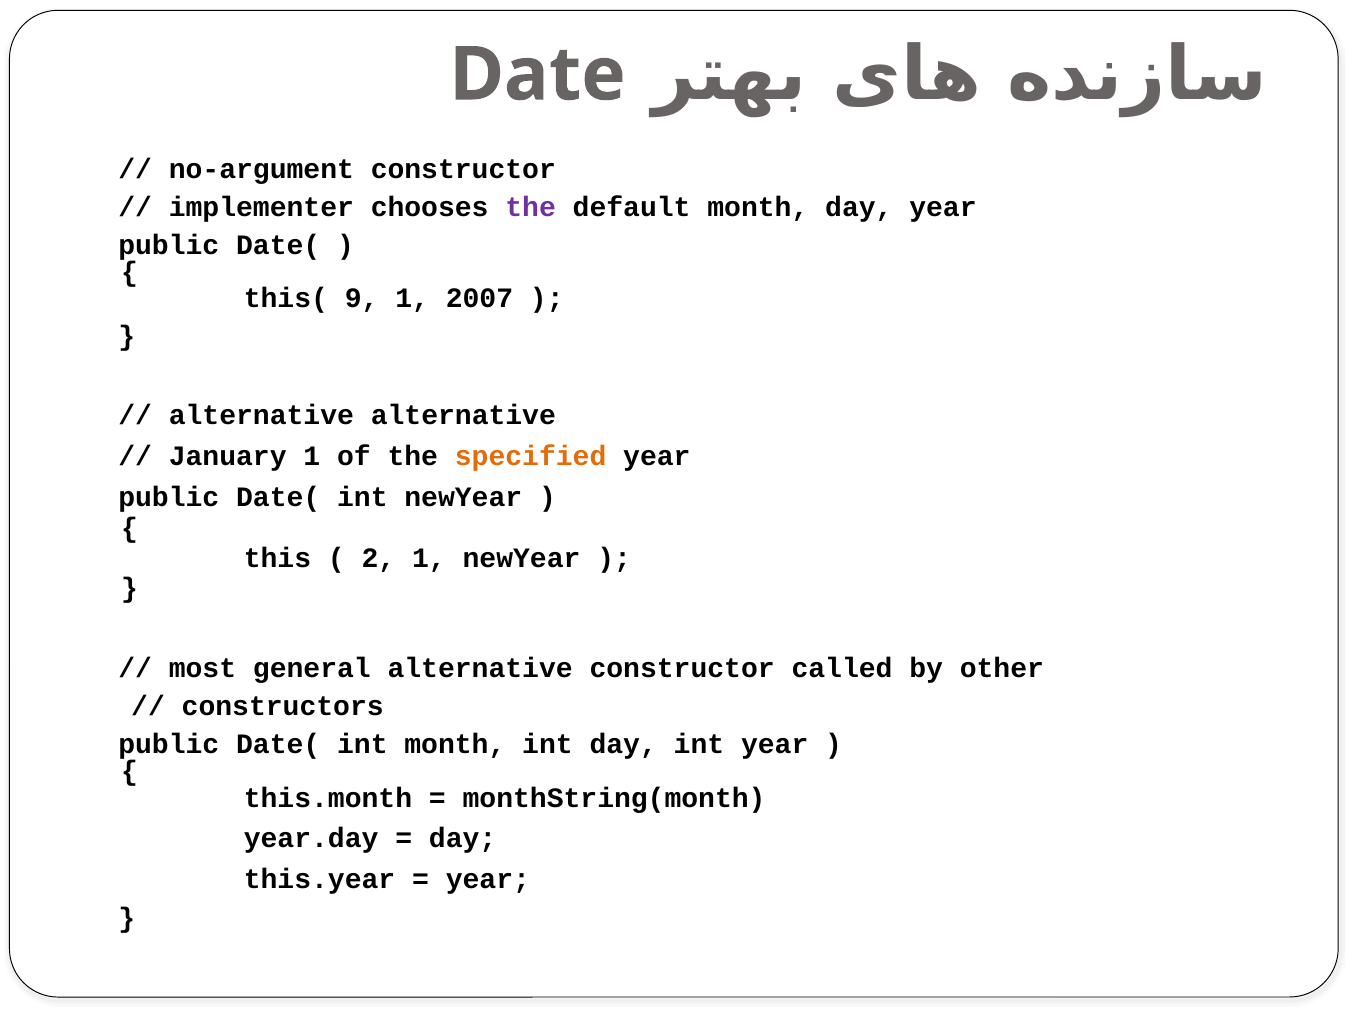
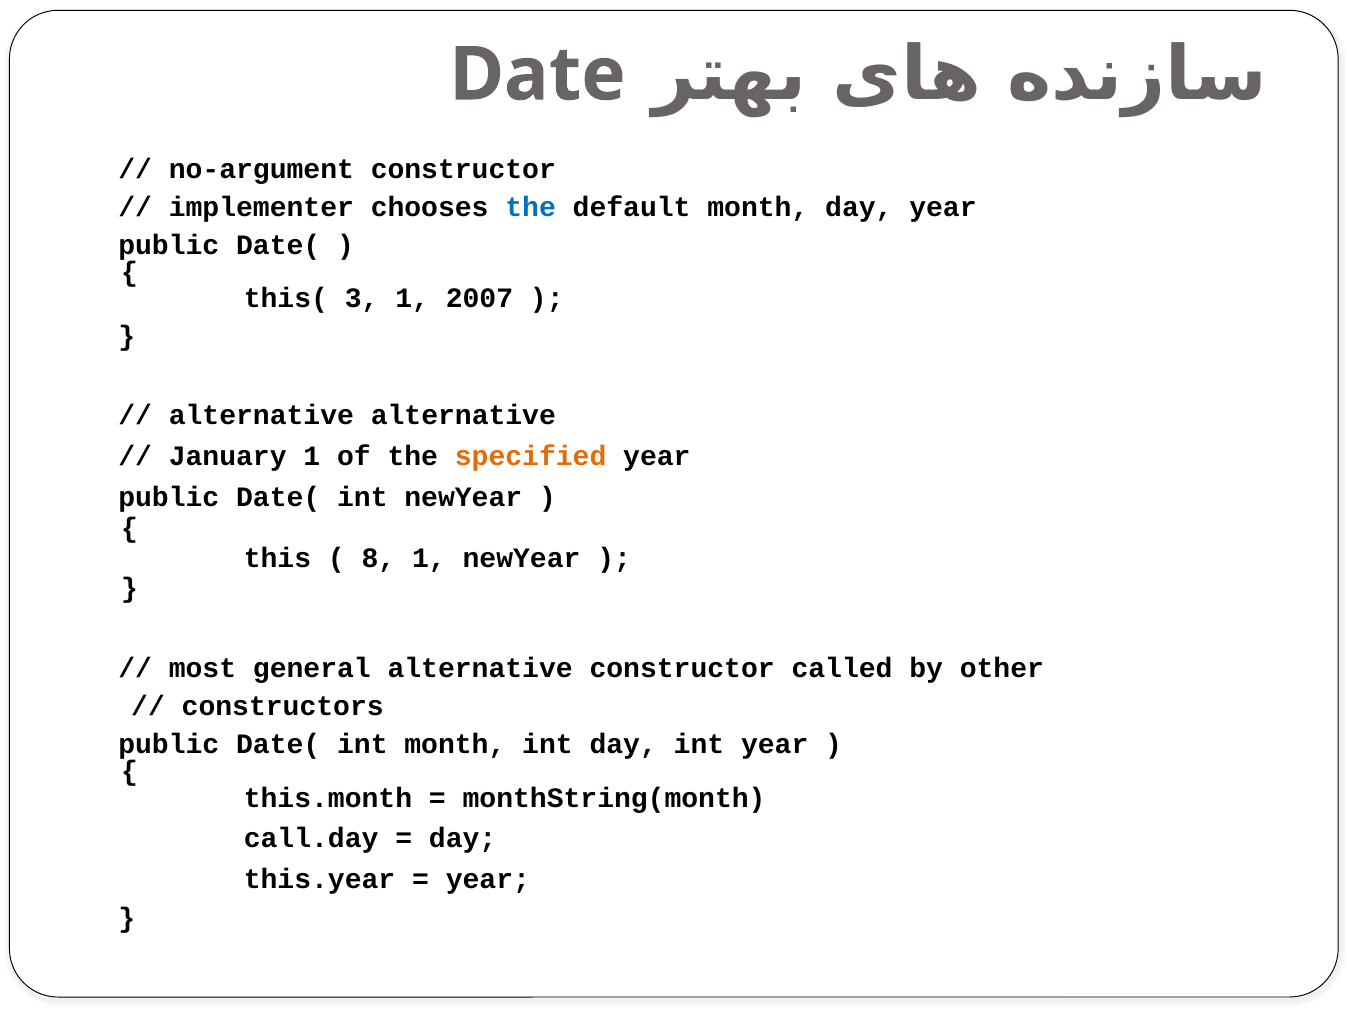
the colour: purple -> blue (531, 207)
9: 9 -> 3 (362, 299)
2: 2 -> 8 (378, 558)
year.day: year.day -> call.day (311, 838)
